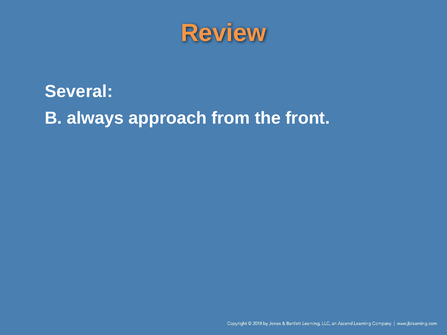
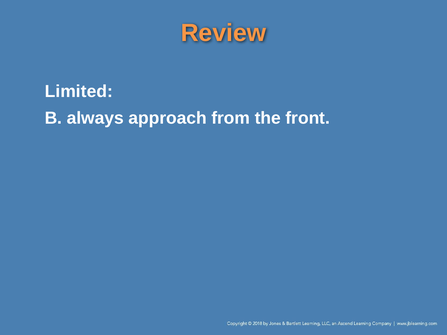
Several: Several -> Limited (79, 91)
